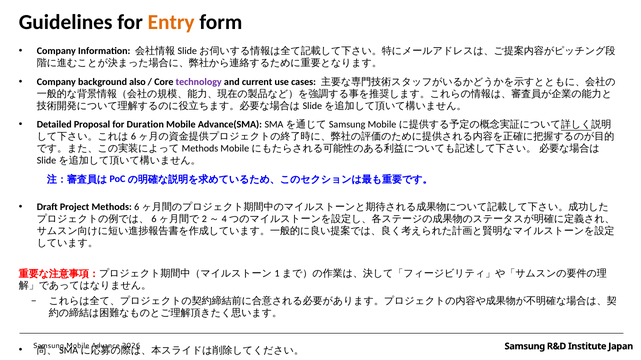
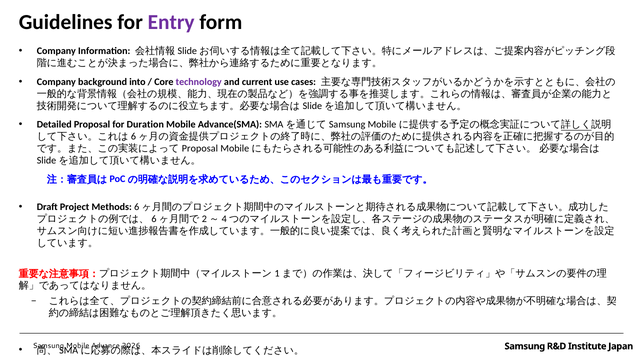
Entry colour: orange -> purple (171, 22)
also: also -> into (137, 82)
Methods: Methods -> Proposal (200, 149)
